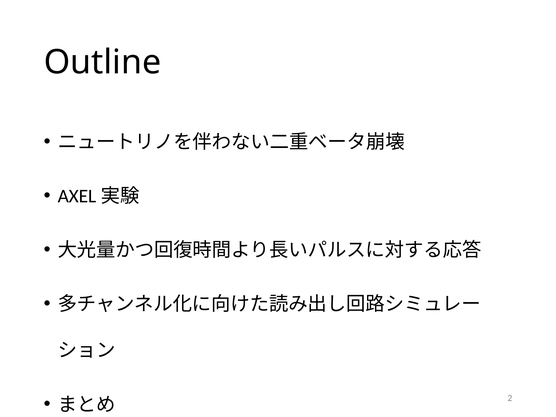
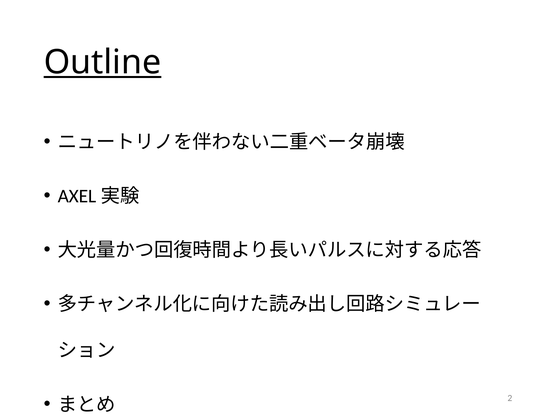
Outline underline: none -> present (102, 62)
